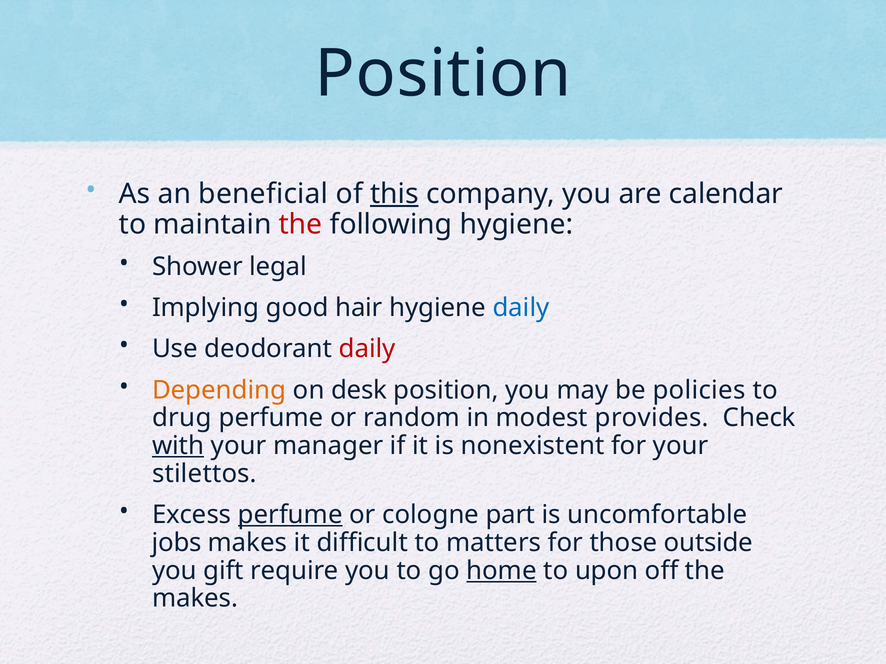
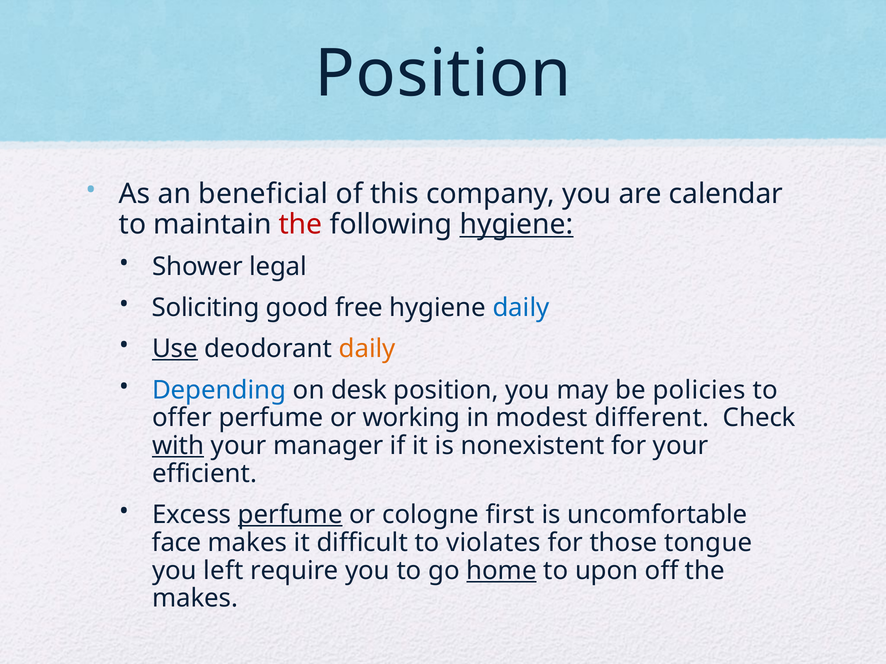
this underline: present -> none (394, 194)
hygiene underline: none -> present (516, 225)
Implying: Implying -> Soliciting (206, 308)
hair: hair -> free (359, 308)
Use underline: none -> present (175, 349)
daily colour: red -> orange (367, 349)
Depending colour: orange -> blue (219, 390)
drug: drug -> offer (182, 418)
random: random -> working (412, 418)
provides: provides -> different (652, 418)
stilettos: stilettos -> efficient (205, 474)
part: part -> first (510, 515)
jobs: jobs -> face (177, 543)
matters: matters -> violates (493, 543)
outside: outside -> tongue (708, 543)
gift: gift -> left (223, 571)
